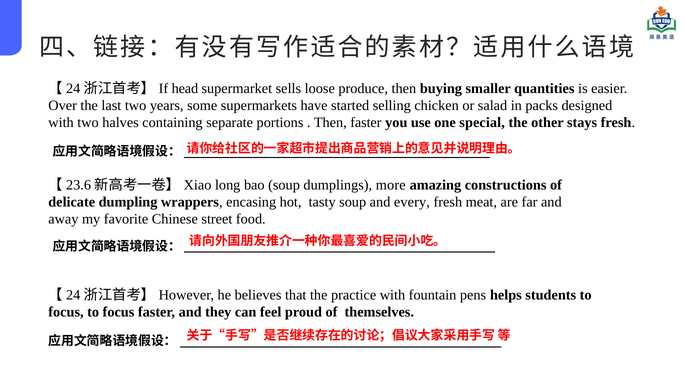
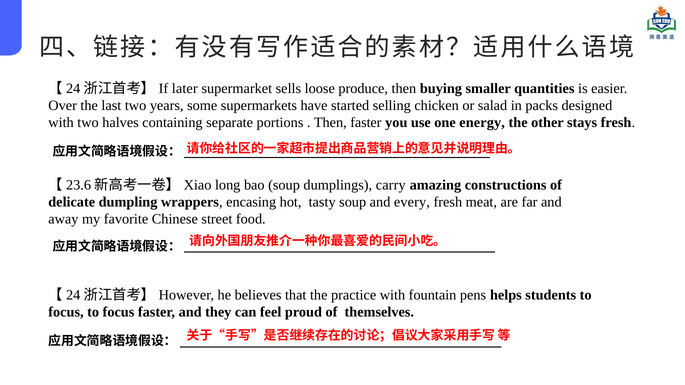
head: head -> later (185, 88)
special: special -> energy (482, 123)
more: more -> carry (391, 185)
